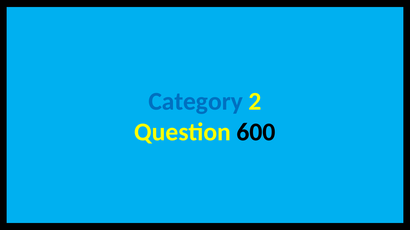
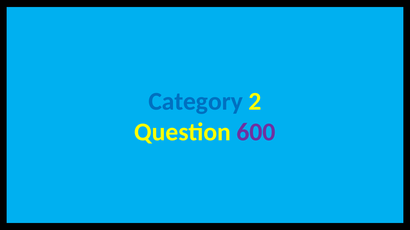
600 colour: black -> purple (256, 132)
